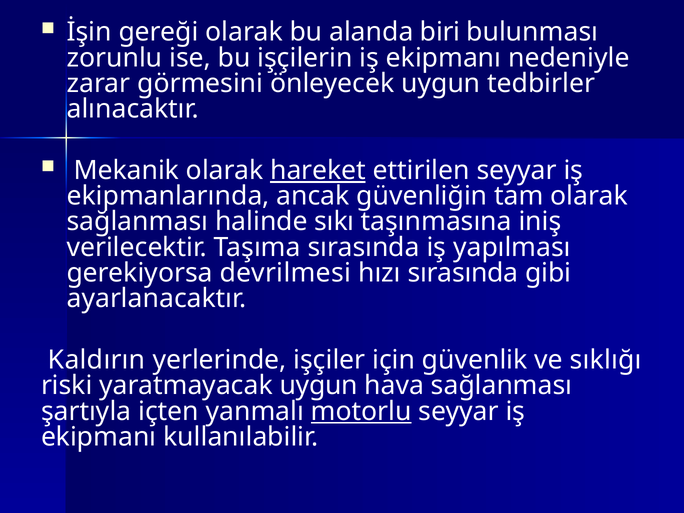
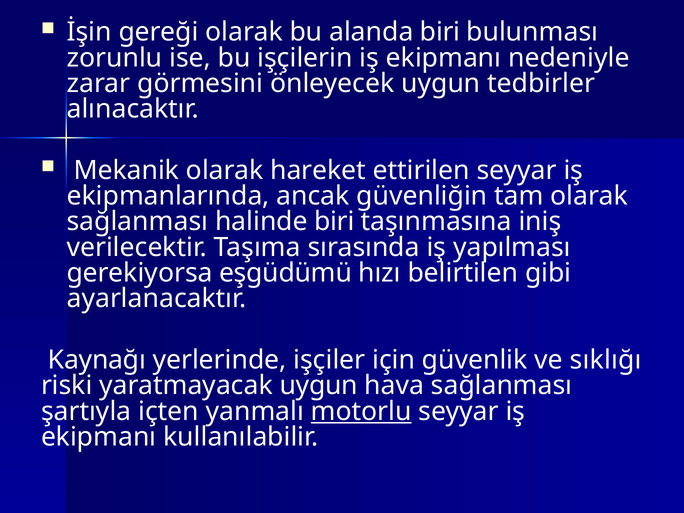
hareket underline: present -> none (318, 171)
halinde sıkı: sıkı -> biri (334, 222)
devrilmesi: devrilmesi -> eşgüdümü (286, 273)
hızı sırasında: sırasında -> belirtilen (463, 273)
Kaldırın: Kaldırın -> Kaynağı (97, 360)
